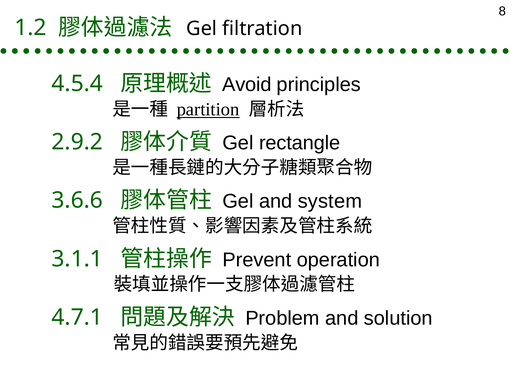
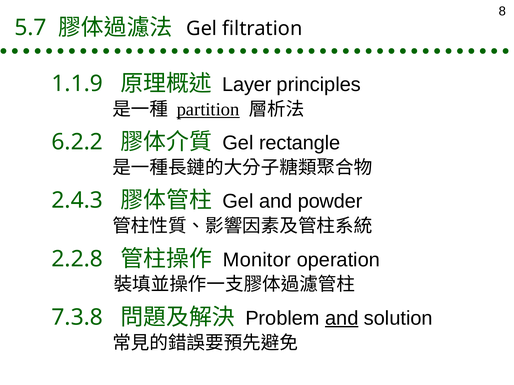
1.2: 1.2 -> 5.7 (31, 28)
4.5.4: 4.5.4 -> 1.1.9 (77, 84)
Avoid: Avoid -> Layer (247, 85)
2.9.2: 2.9.2 -> 6.2.2 (77, 142)
3.6.6: 3.6.6 -> 2.4.3 (77, 201)
system: system -> powder (330, 202)
3.1.1: 3.1.1 -> 2.2.8 (77, 259)
Prevent: Prevent -> Monitor (257, 260)
4.7.1: 4.7.1 -> 7.3.8 (77, 318)
and underline: none -> present (342, 319)
